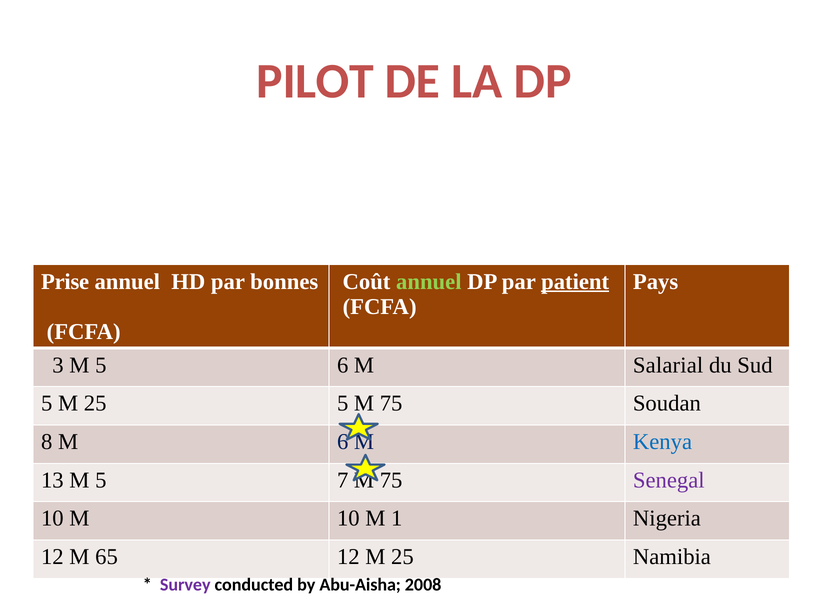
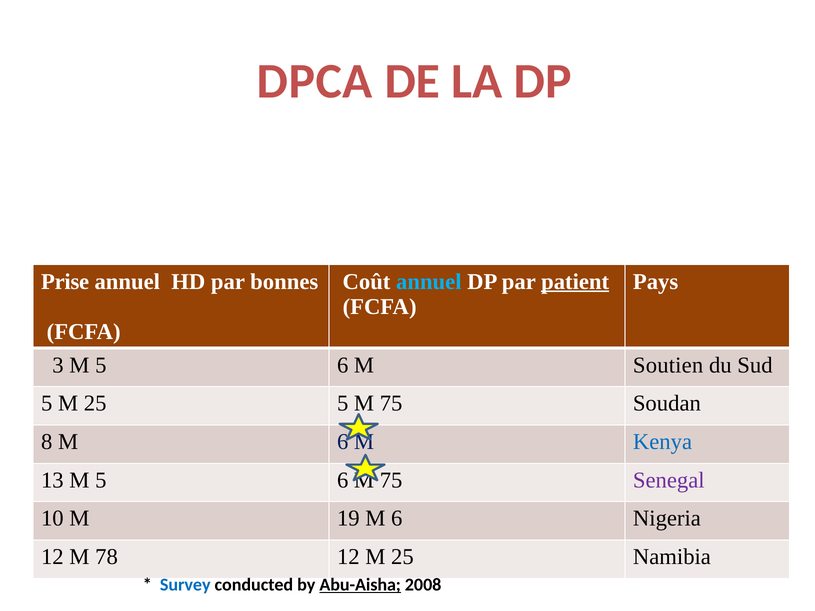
PILOT: PILOT -> DPCA (315, 82)
annuel colour: light green -> light blue (429, 282)
Salarial: Salarial -> Soutien (668, 365)
13 M 5 7: 7 -> 6 (343, 480)
M 10: 10 -> 19 (348, 519)
1: 1 -> 6 (397, 519)
65: 65 -> 78 (107, 557)
Survey colour: purple -> blue (185, 585)
Abu-Aisha underline: none -> present (360, 585)
